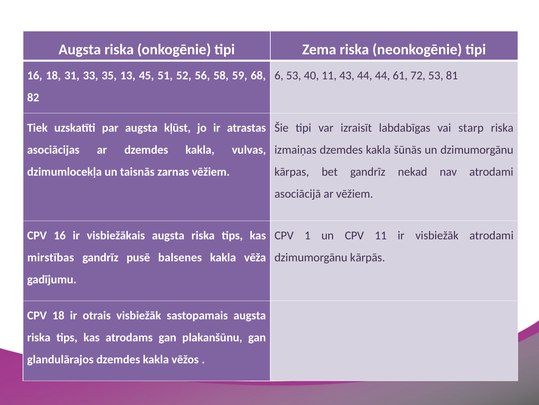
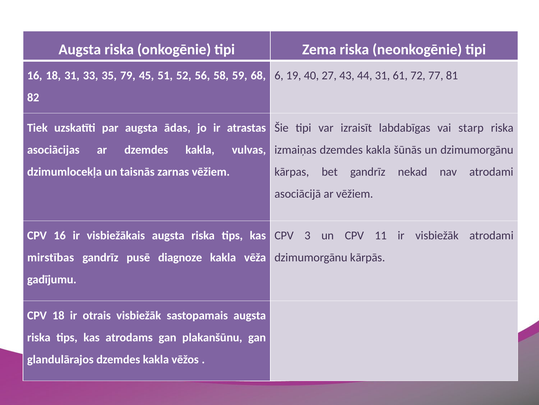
13: 13 -> 79 (128, 75)
6 53: 53 -> 19 (294, 75)
40 11: 11 -> 27 (329, 75)
44 44: 44 -> 31 (382, 75)
72 53: 53 -> 77 (436, 75)
kļūst: kļūst -> ādas (177, 128)
1: 1 -> 3 (307, 235)
balsenes: balsenes -> diagnoze (180, 257)
